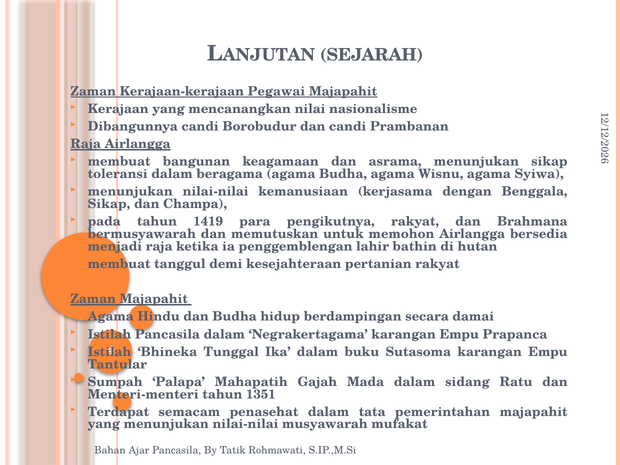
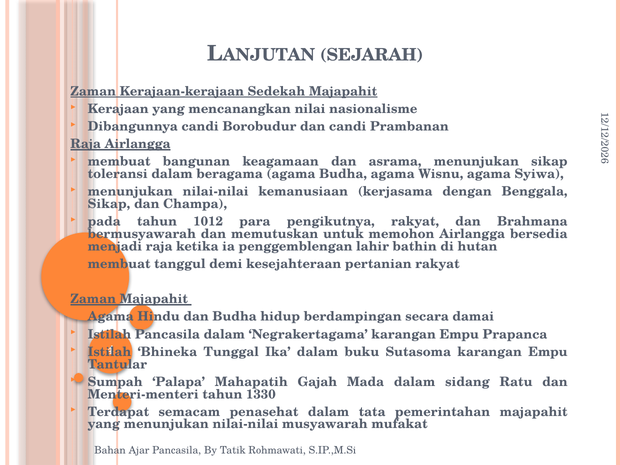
Pegawai: Pegawai -> Sedekah (276, 91)
1419: 1419 -> 1012 (208, 222)
1351: 1351 -> 1330 (261, 394)
